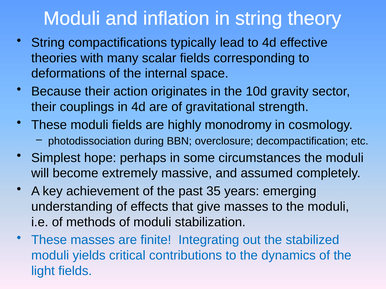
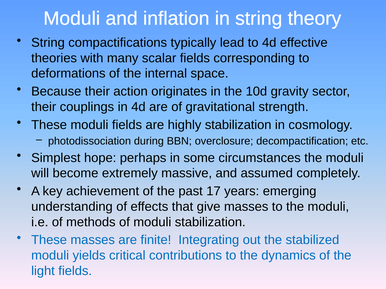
highly monodromy: monodromy -> stabilization (238, 125)
35: 35 -> 17 (213, 192)
